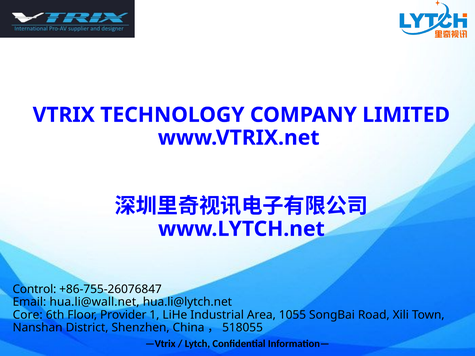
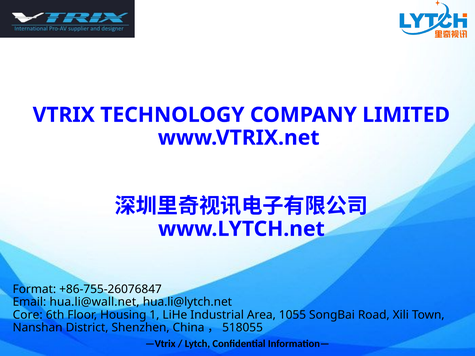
Control: Control -> Format (34, 289)
Provider: Provider -> Housing (123, 315)
